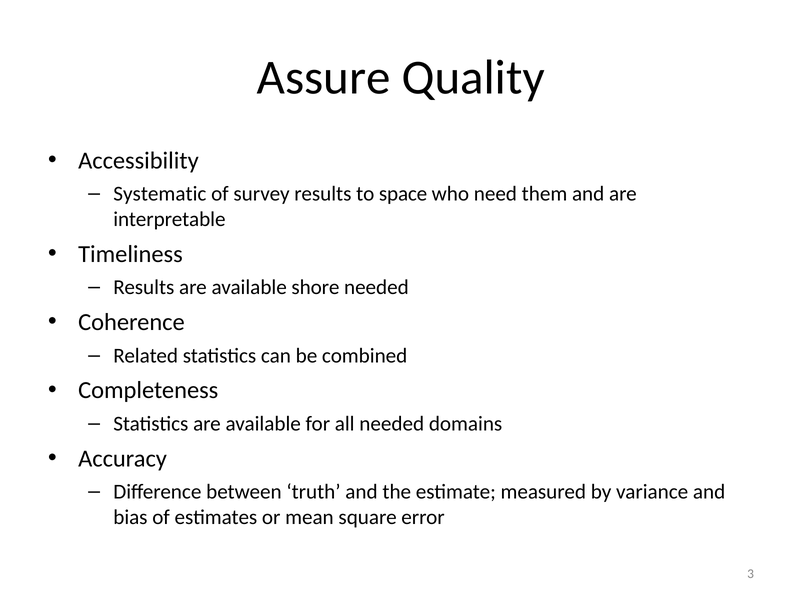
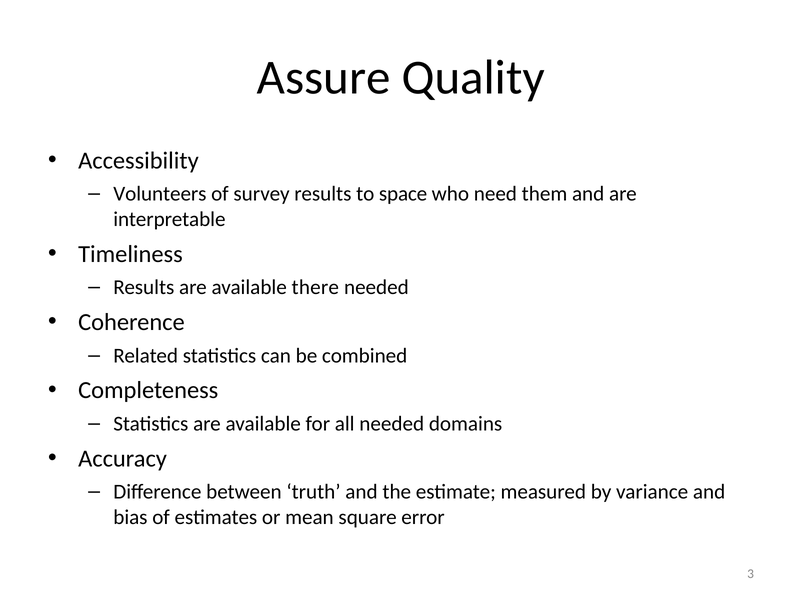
Systematic: Systematic -> Volunteers (160, 194)
shore: shore -> there (315, 288)
